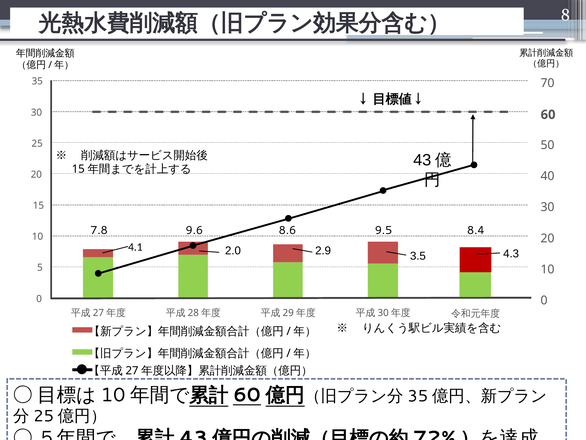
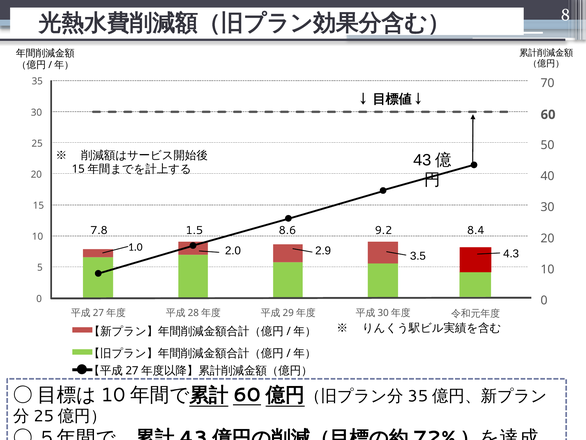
9.6: 9.6 -> 1.5 (194, 230)
9.5: 9.5 -> 9.2 (383, 230)
4.1: 4.1 -> 1.0 (135, 247)
